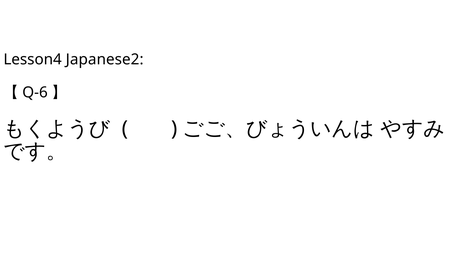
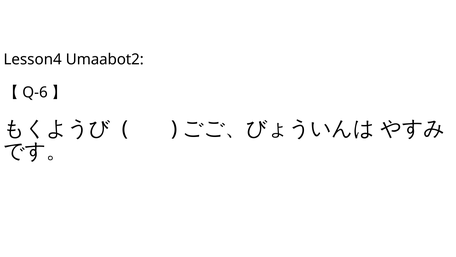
Japanese2: Japanese2 -> Umaabot2 (105, 60)
